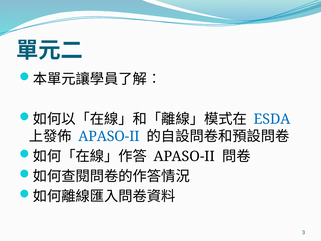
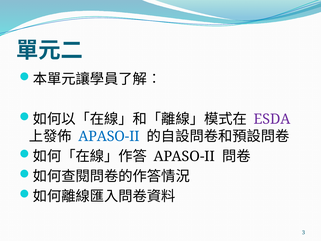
ESDA colour: blue -> purple (272, 119)
